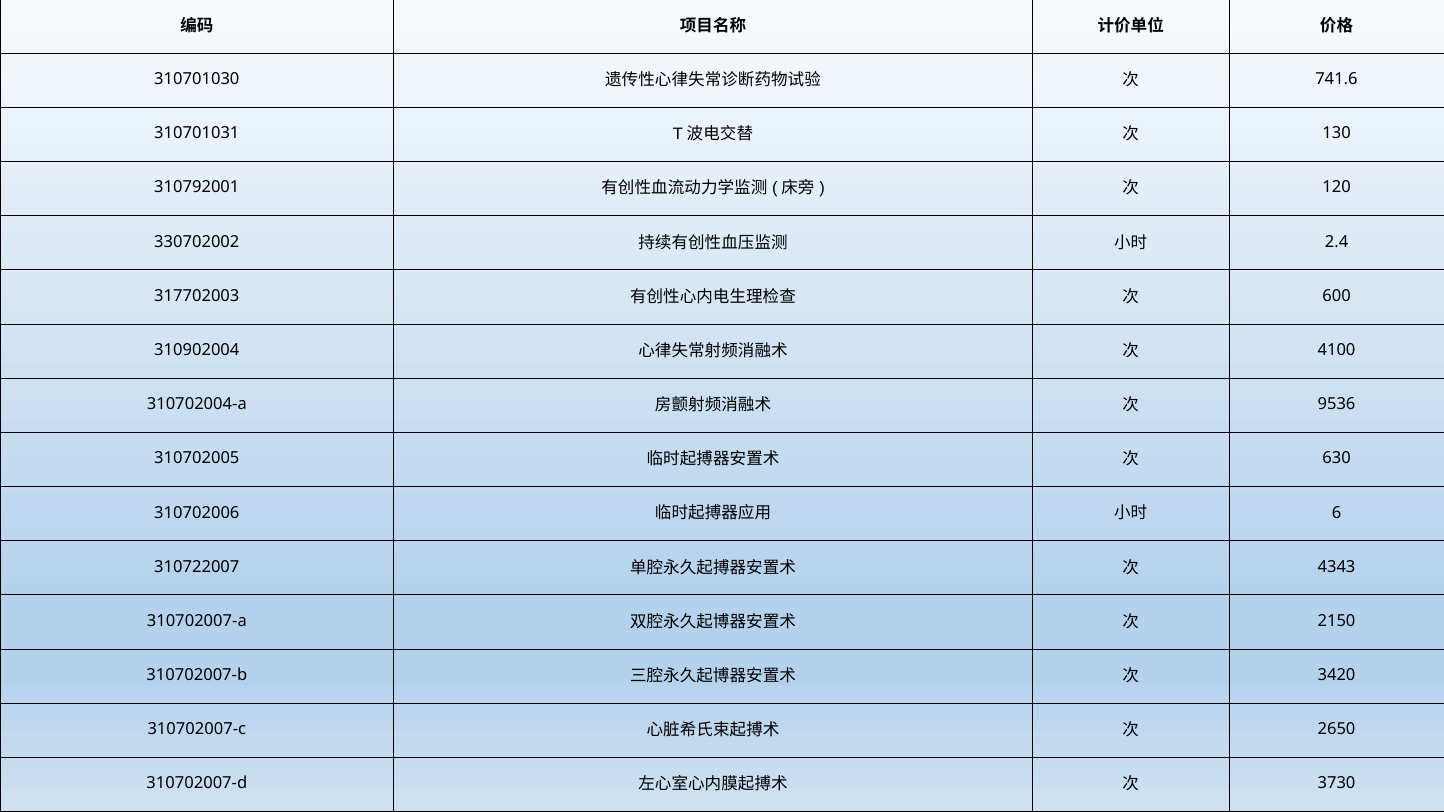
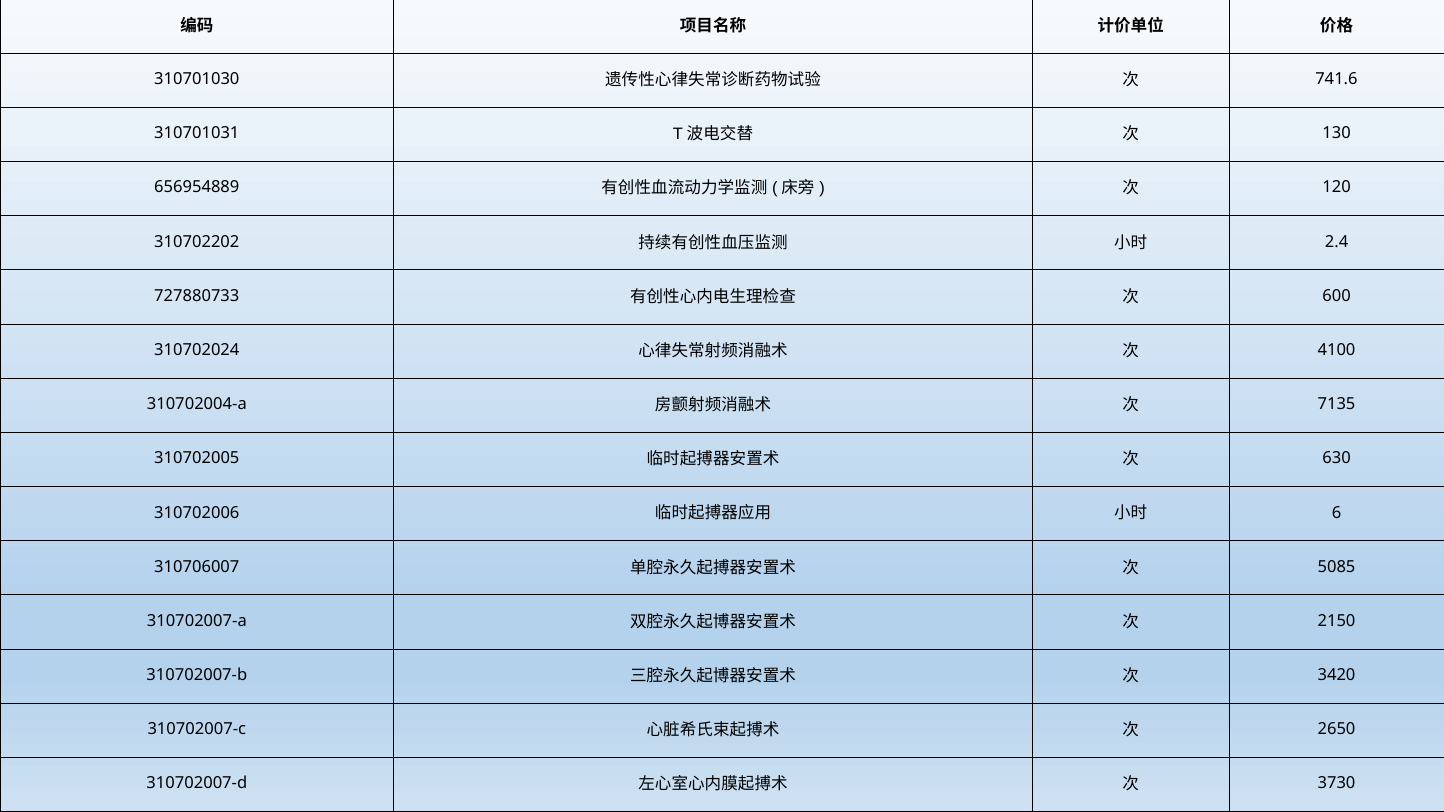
310792001: 310792001 -> 656954889 (197, 188)
330702002: 330702002 -> 310702202 (197, 242)
317702003: 317702003 -> 727880733 (197, 296)
310902004: 310902004 -> 310702024 (197, 350)
9536: 9536 -> 7135 (1337, 404)
310722007: 310722007 -> 310706007 (197, 567)
4343: 4343 -> 5085 (1337, 567)
